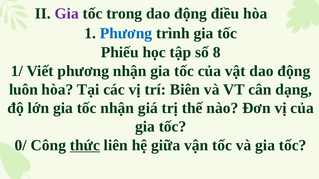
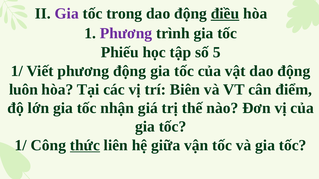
điều underline: none -> present (225, 14)
Phương colour: blue -> purple (126, 33)
8: 8 -> 5 (217, 53)
phương nhận: nhận -> động (130, 71)
dạng: dạng -> điểm (294, 90)
0/: 0/ -> 1/ (21, 146)
